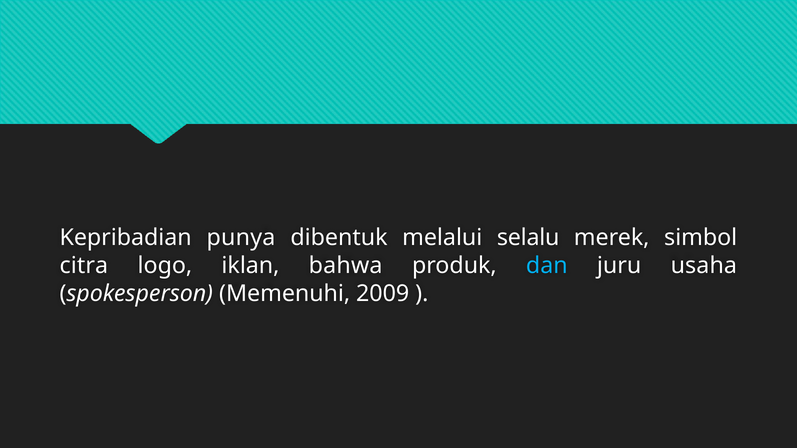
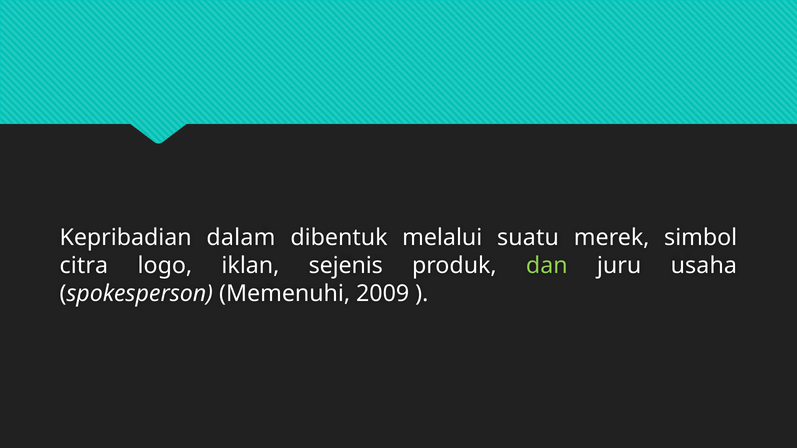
punya: punya -> dalam (241, 238)
selalu: selalu -> suatu (528, 238)
bahwa: bahwa -> sejenis (346, 266)
dan colour: light blue -> light green (547, 266)
